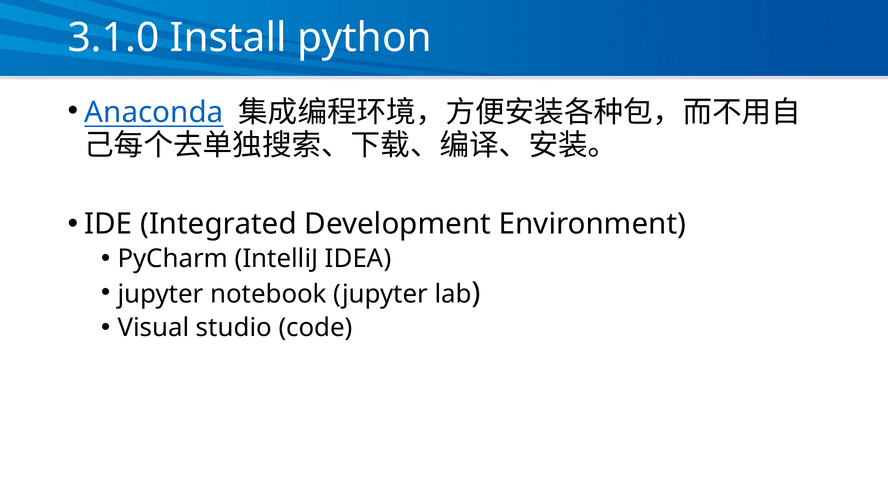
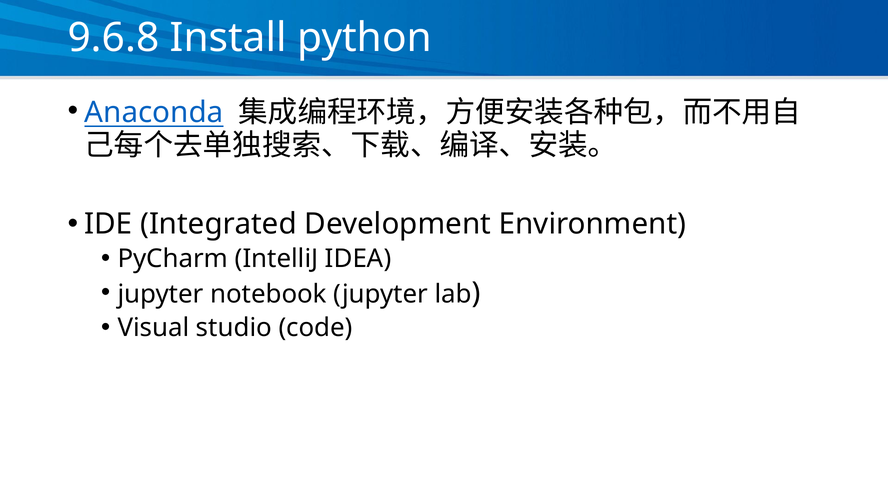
3.1.0: 3.1.0 -> 9.6.8 (113, 38)
